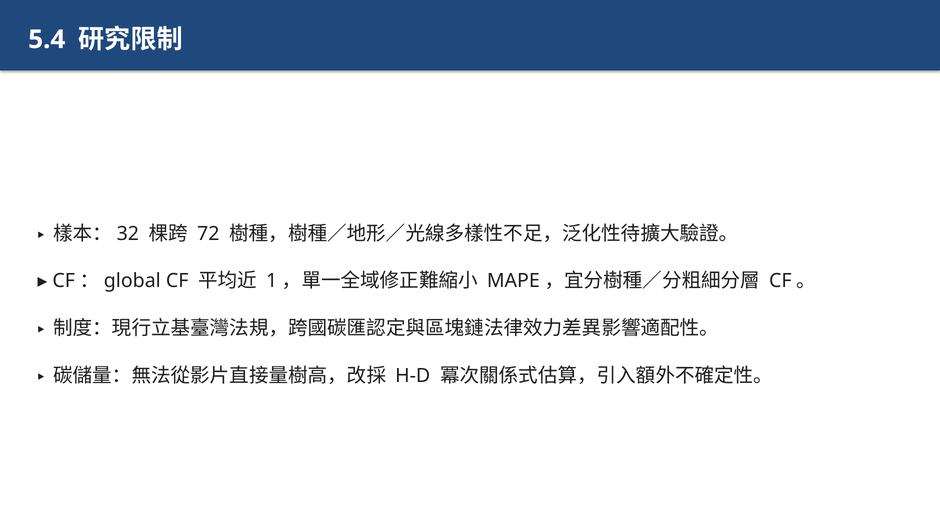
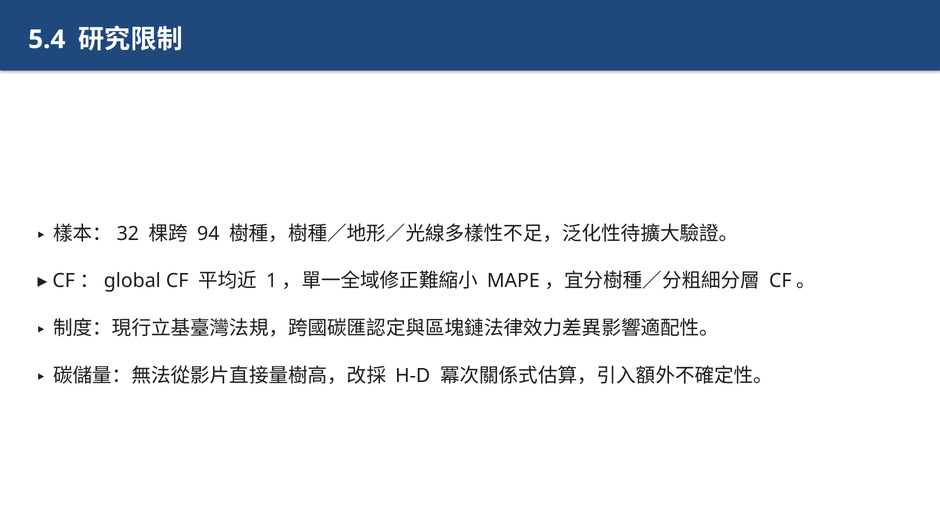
72: 72 -> 94 (208, 234)
